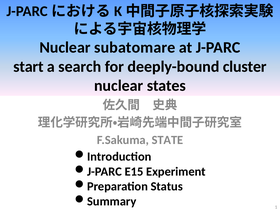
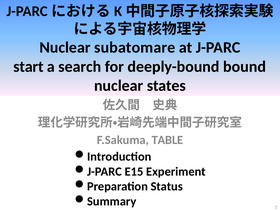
cluster: cluster -> bound (245, 67)
STATE: STATE -> TABLE (167, 140)
